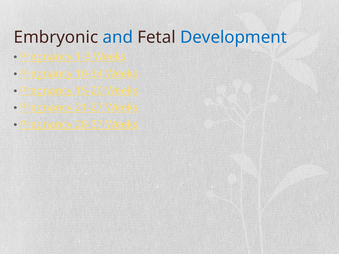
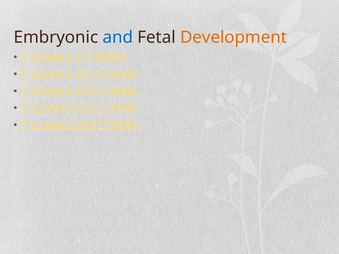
Development colour: blue -> orange (233, 37)
1-3: 1-3 -> 1-7 (83, 57)
10-34: 10-34 -> 10-13 (89, 74)
